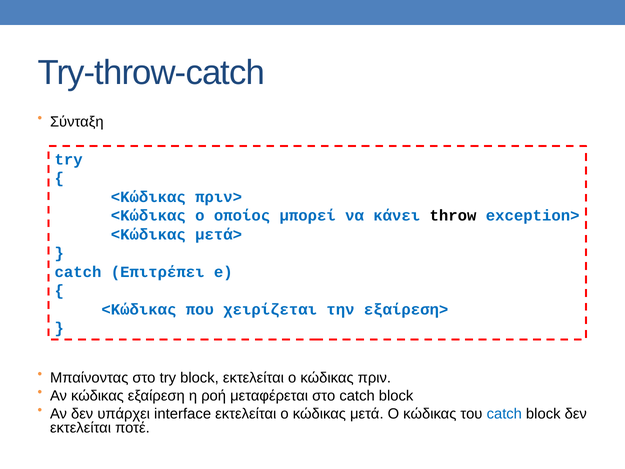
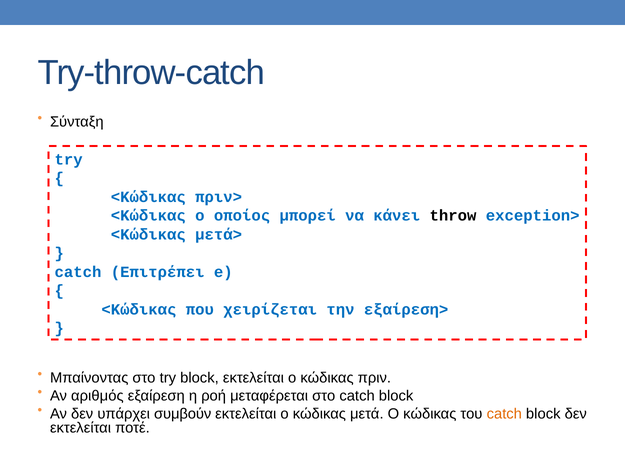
Αν κώδικας: κώδικας -> αριθμός (97, 396)
interface: interface -> συμβούν (183, 414)
catch colour: blue -> orange (504, 414)
